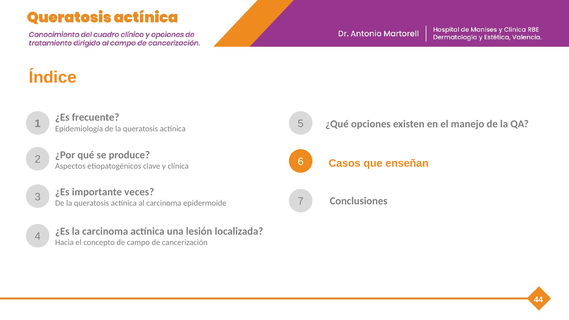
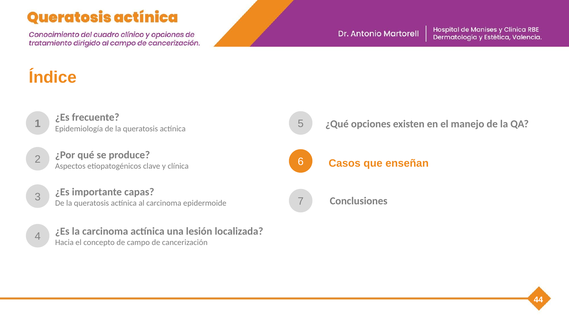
veces: veces -> capas (139, 192)
